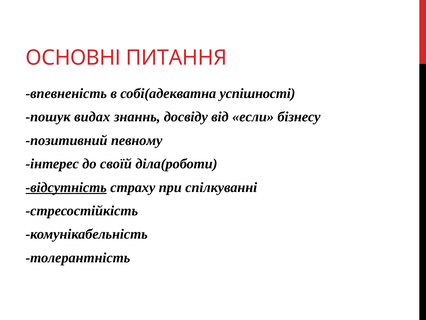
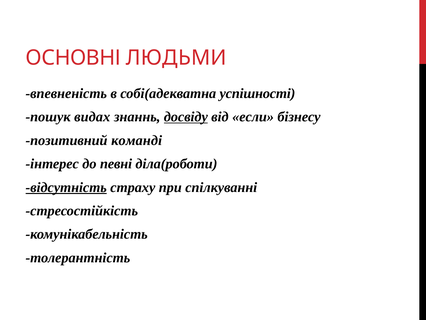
ПИТАННЯ: ПИТАННЯ -> ЛЮДЬМИ (176, 58)
досвіду underline: none -> present (186, 117)
певному: певному -> команді (137, 140)
своїй: своїй -> певні (116, 164)
